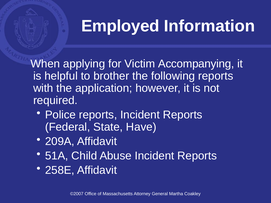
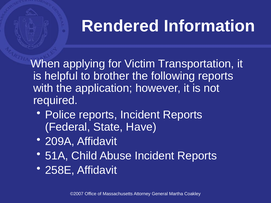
Employed: Employed -> Rendered (120, 26)
Accompanying: Accompanying -> Transportation (196, 64)
